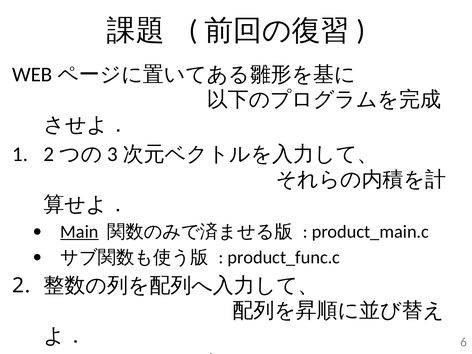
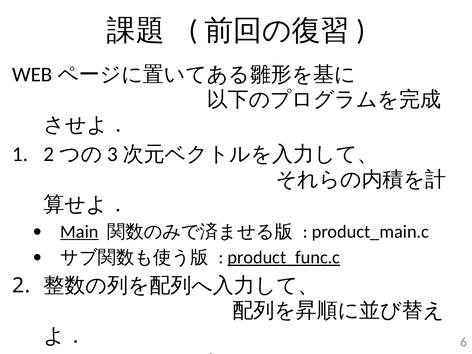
product_func.c underline: none -> present (284, 257)
